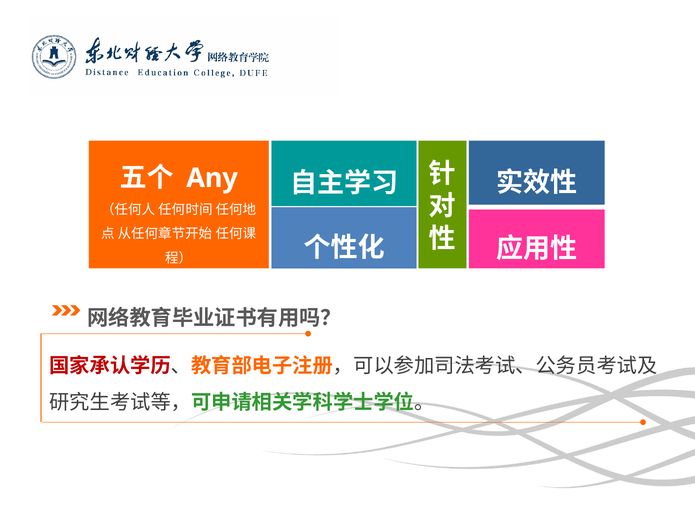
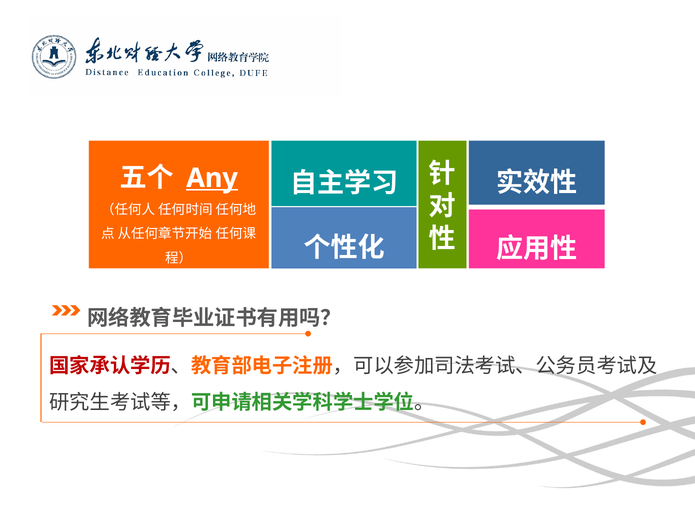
Any underline: none -> present (212, 178)
